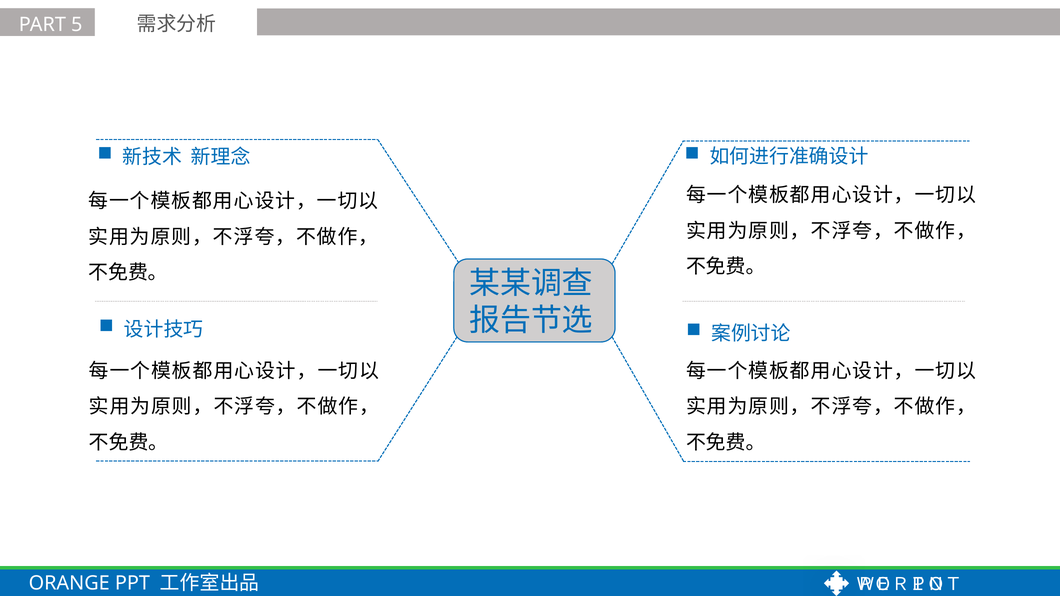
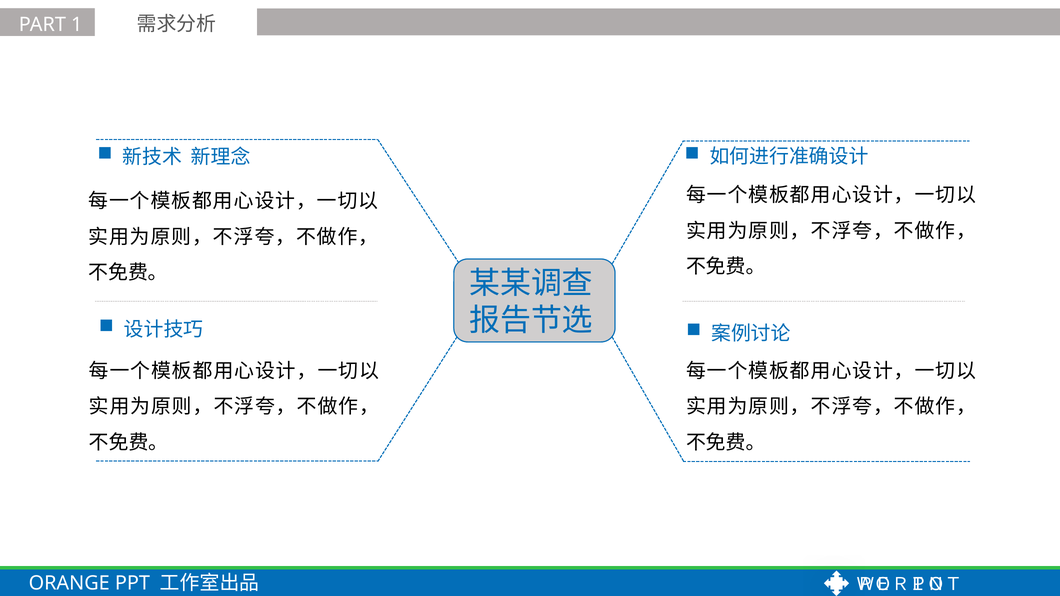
5: 5 -> 1 (77, 25)
